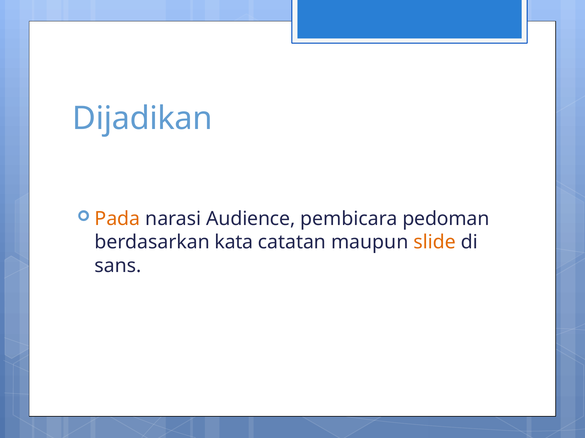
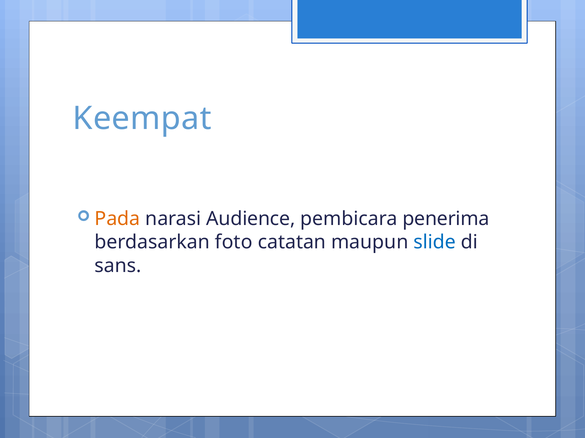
Dijadikan: Dijadikan -> Keempat (142, 119)
pedoman: pedoman -> penerima (446, 219)
kata: kata -> foto (234, 243)
slide colour: orange -> blue (435, 243)
